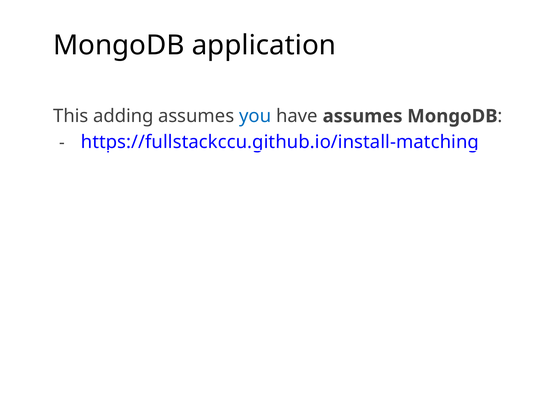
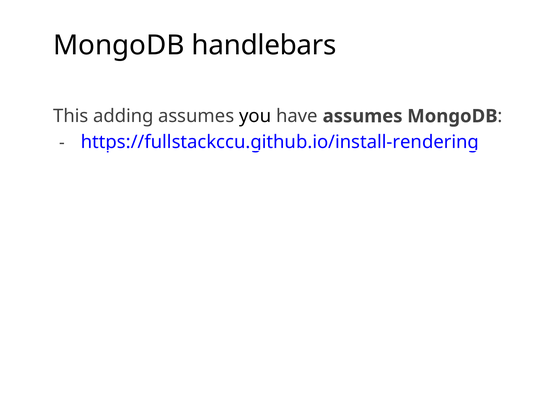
application: application -> handlebars (264, 45)
you colour: blue -> black (255, 116)
https://fullstackccu.github.io/install-matching: https://fullstackccu.github.io/install-matching -> https://fullstackccu.github.io/install-rendering (280, 142)
